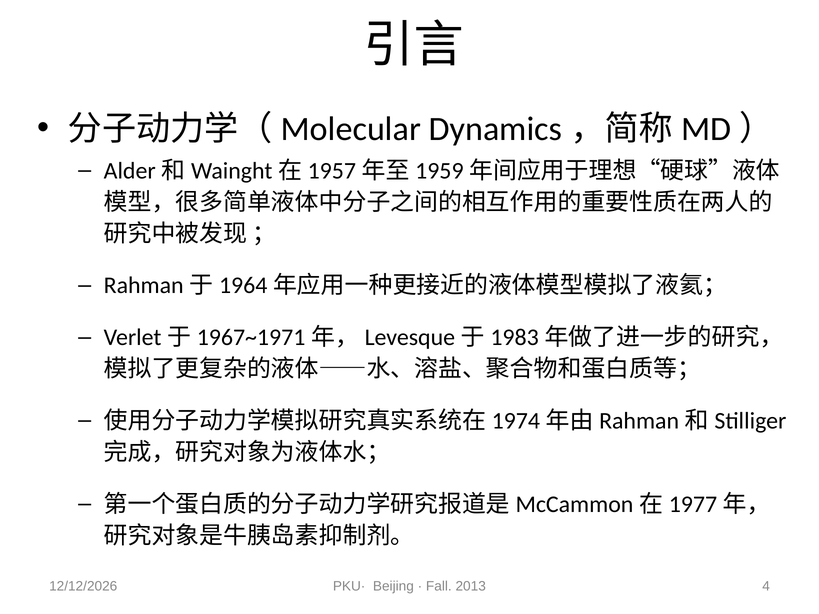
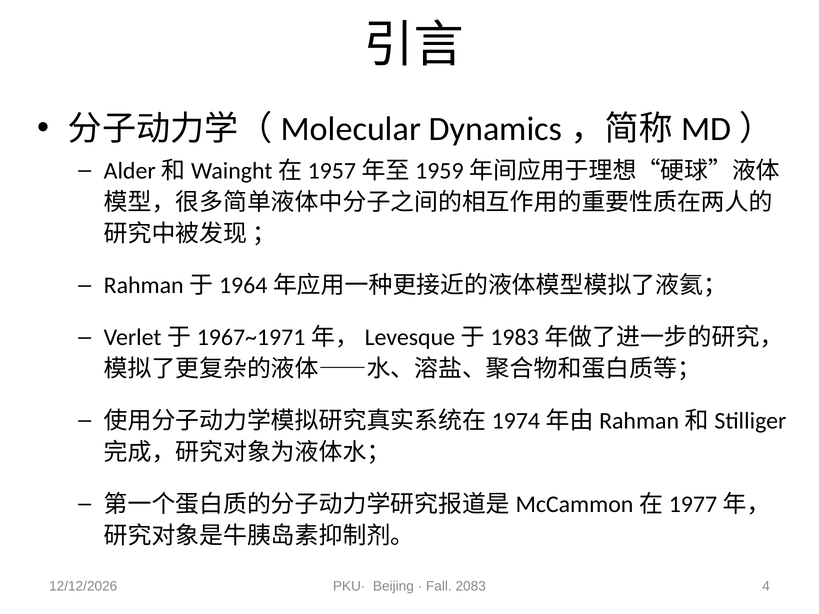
2013: 2013 -> 2083 (471, 587)
